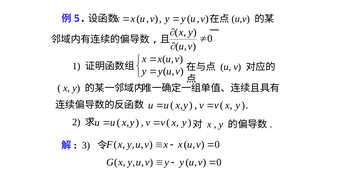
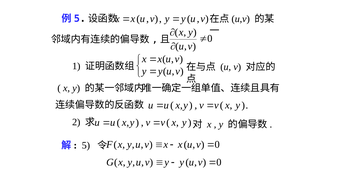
3: 3 -> 5 (86, 146)
